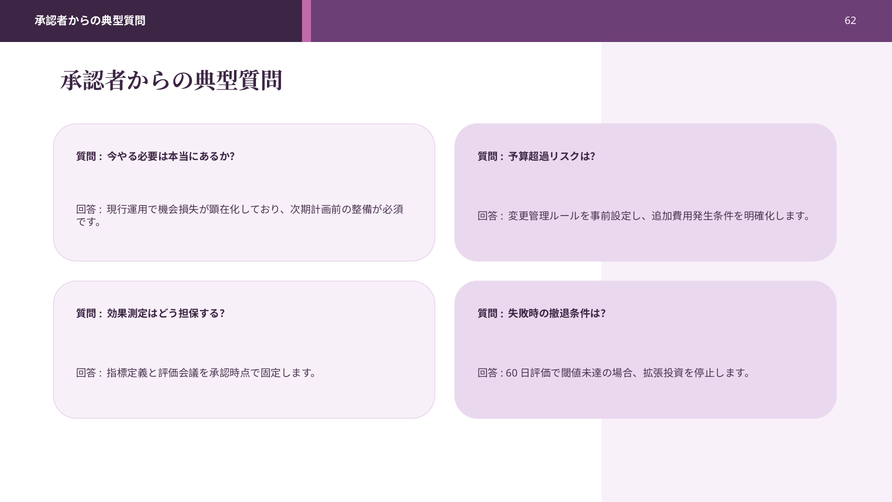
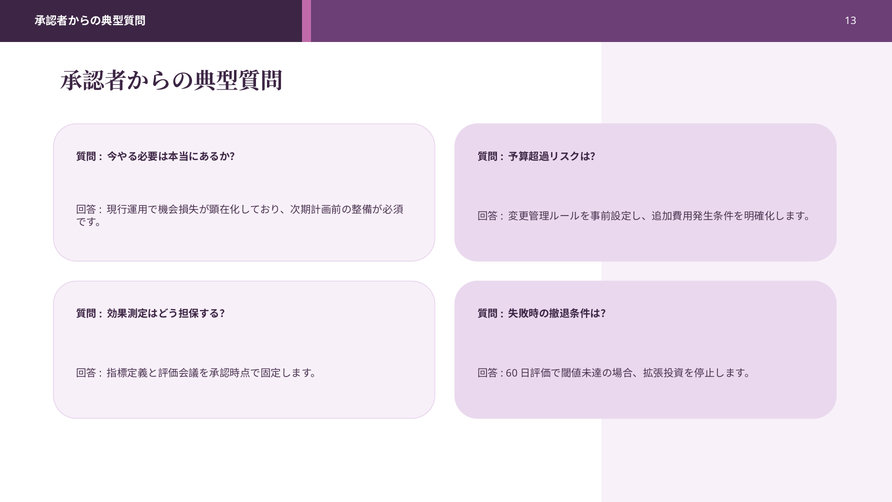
62: 62 -> 13 (851, 21)
